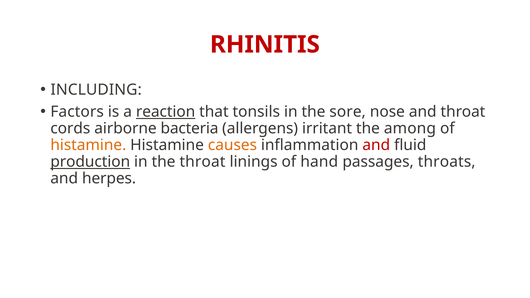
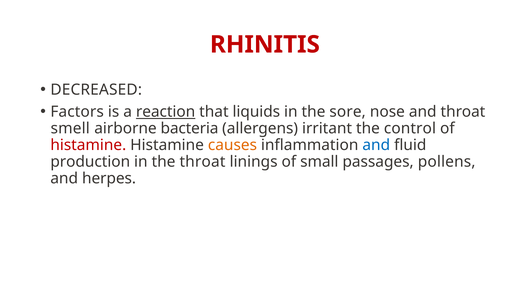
INCLUDING: INCLUDING -> DECREASED (96, 90)
tonsils: tonsils -> liquids (256, 112)
cords: cords -> smell (70, 129)
among: among -> control (410, 129)
histamine colour: orange -> red (88, 145)
and colour: red -> blue (376, 145)
production underline: present -> none (90, 162)
hand: hand -> small (319, 162)
throats: throats -> pollens (447, 162)
